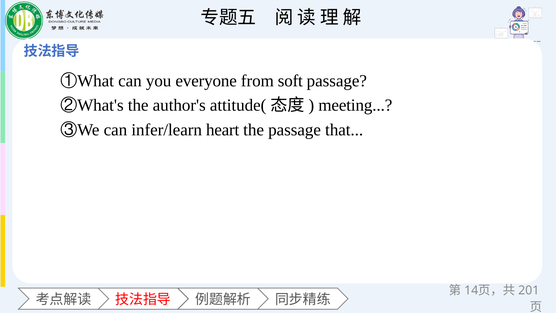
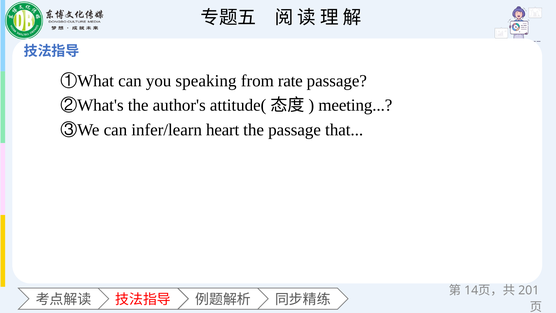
everyone: everyone -> speaking (206, 81)
soft: soft -> rate (290, 81)
